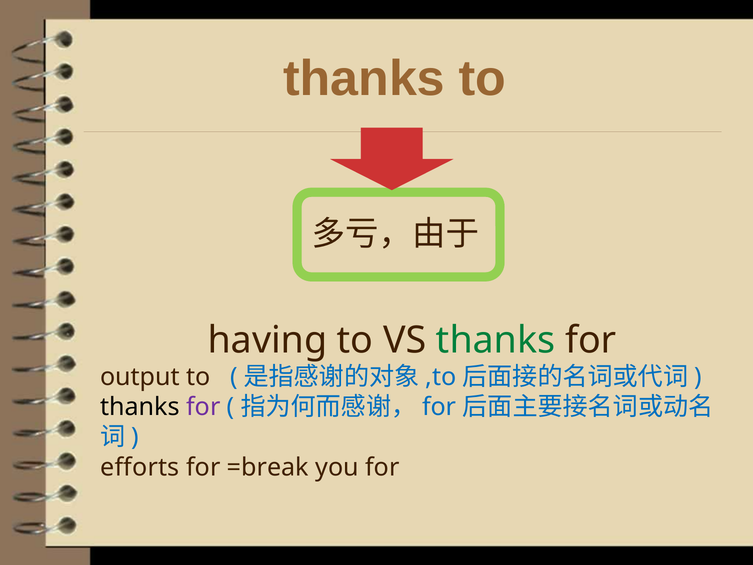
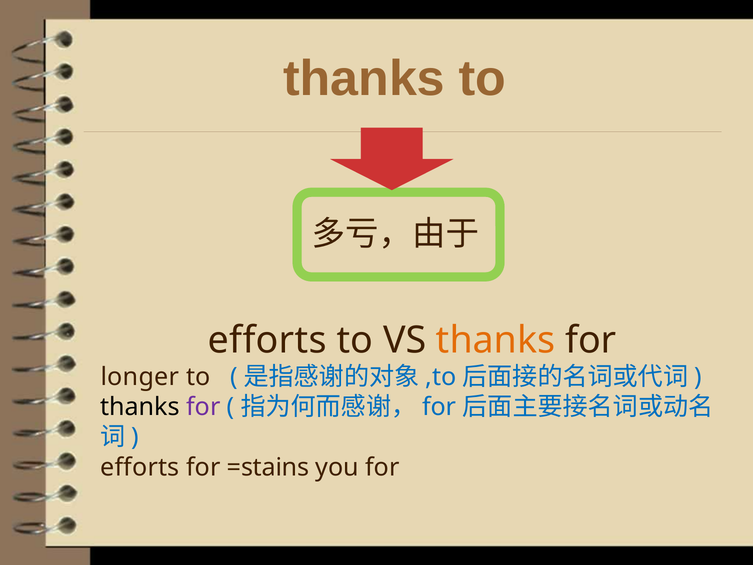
having: having -> efforts (267, 340)
thanks colour: green -> orange (496, 340)
output: output -> longer (140, 377)
=break: =break -> =stains (268, 467)
